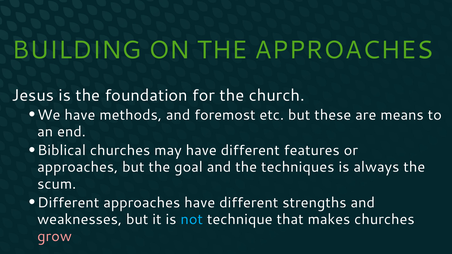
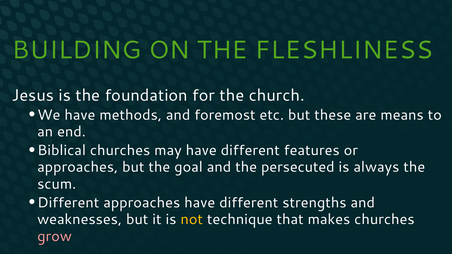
THE APPROACHES: APPROACHES -> FLESHLINESS (344, 50)
techniques: techniques -> persecuted (298, 167)
not colour: light blue -> yellow (192, 220)
